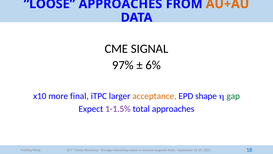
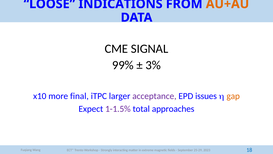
LOOSE APPROACHES: APPROACHES -> INDICATIONS (121, 4)
97%: 97% -> 99% (123, 65)
6%: 6% -> 3% (153, 65)
acceptance colour: orange -> purple (154, 96)
shape: shape -> issues (206, 96)
gap colour: green -> orange (233, 96)
